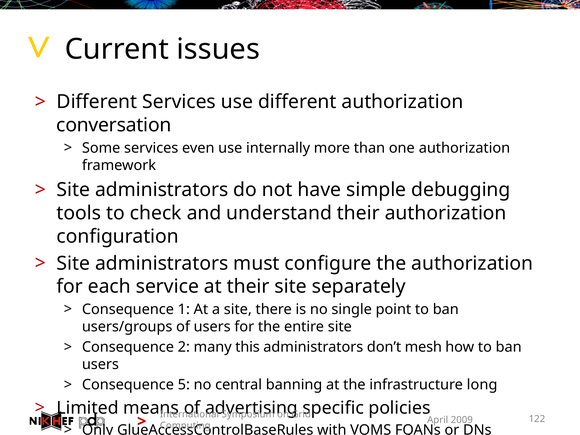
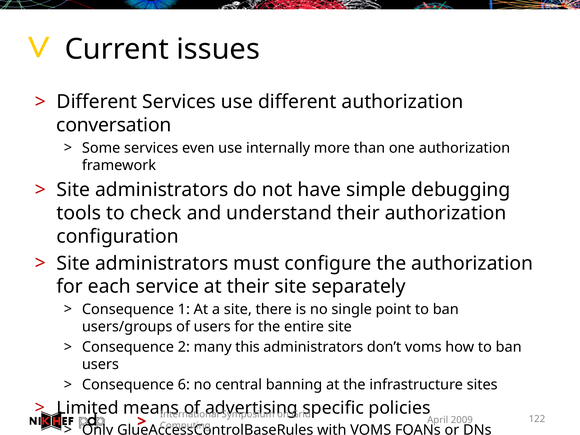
don’t mesh: mesh -> voms (423, 347)
5: 5 -> 6 (184, 385)
long: long -> sites (482, 385)
